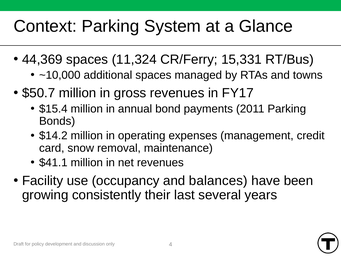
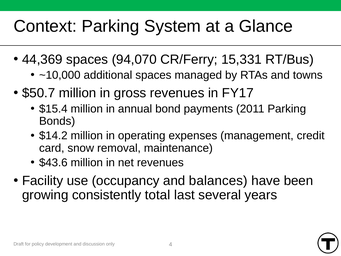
11,324: 11,324 -> 94,070 (134, 59)
$41.1: $41.1 -> $43.6 (53, 162)
their: their -> total (158, 195)
